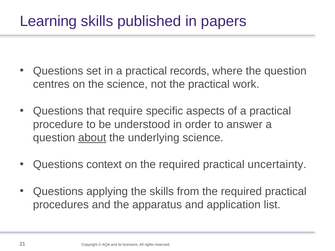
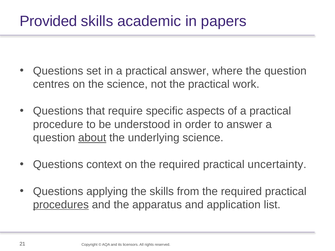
Learning: Learning -> Provided (48, 21)
published: published -> academic (149, 21)
practical records: records -> answer (190, 71)
procedures underline: none -> present (61, 205)
